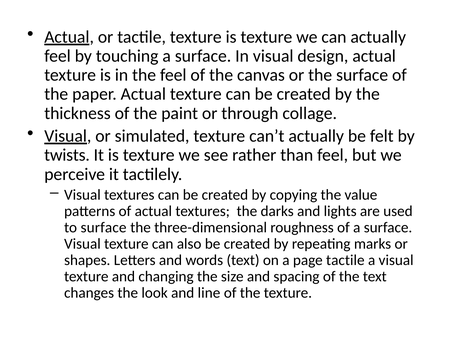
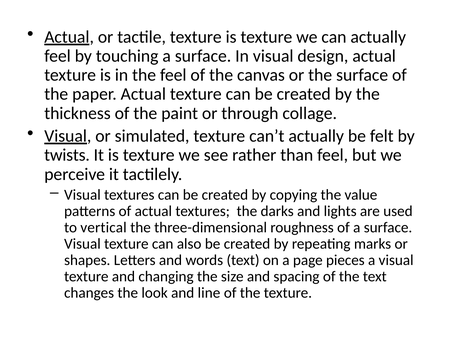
to surface: surface -> vertical (104, 227)
page tactile: tactile -> pieces (345, 260)
